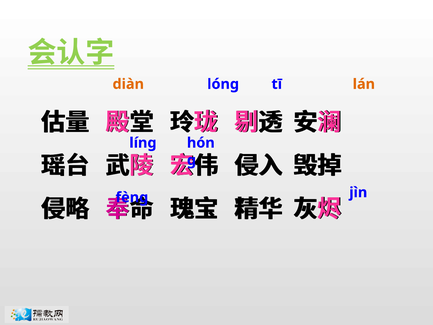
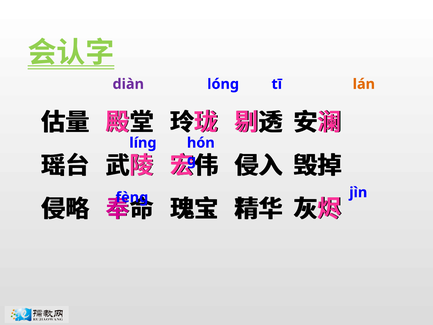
diàn colour: orange -> purple (128, 84)
